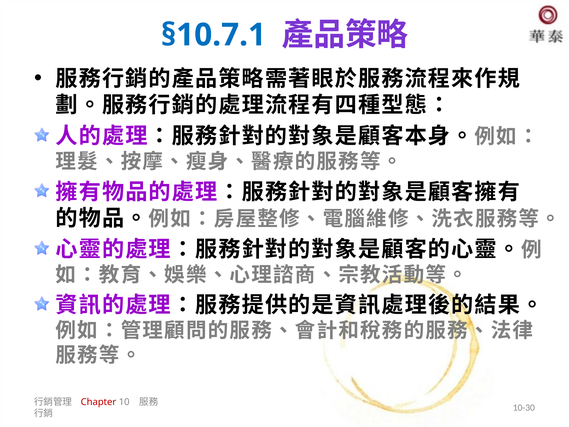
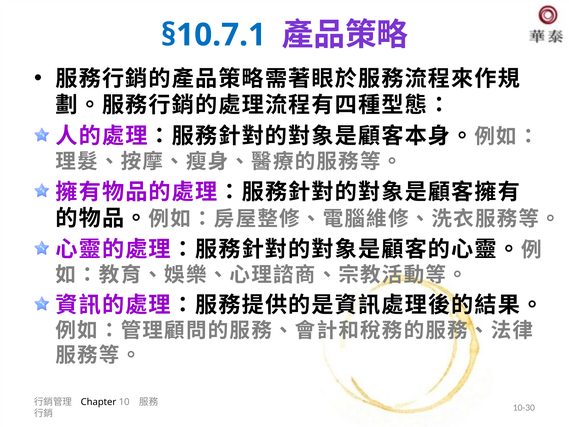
Chapter colour: red -> black (99, 402)
